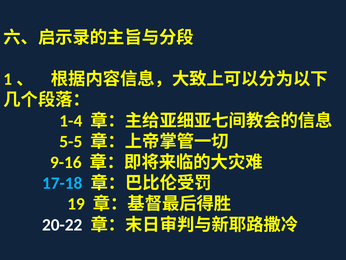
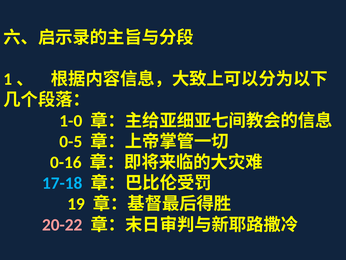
1-4: 1-4 -> 1-0 (71, 121)
5-5: 5-5 -> 0-5 (71, 141)
9-16: 9-16 -> 0-16 (66, 162)
20-22 colour: white -> pink (62, 224)
